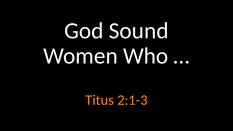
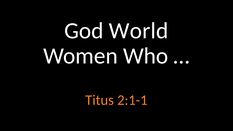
Sound: Sound -> World (139, 31)
2:1-3: 2:1-3 -> 2:1-1 (132, 100)
